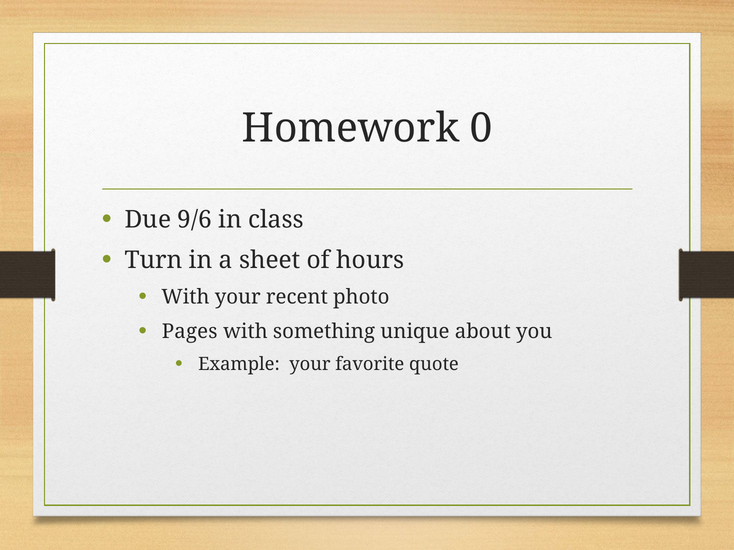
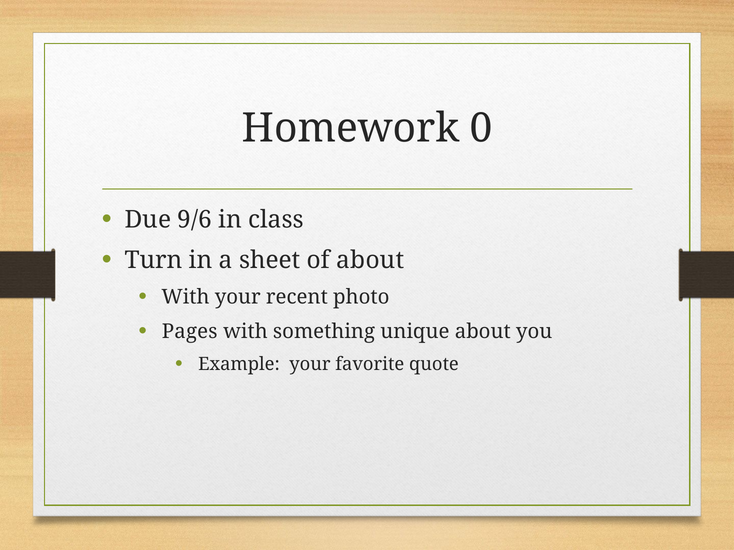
of hours: hours -> about (370, 260)
